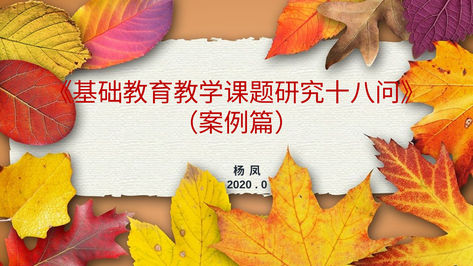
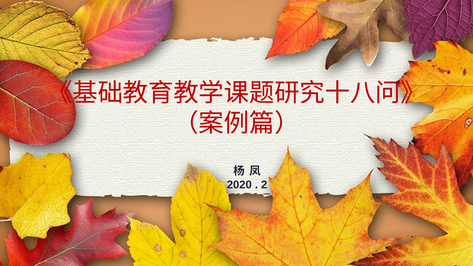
0: 0 -> 2 (264, 185)
